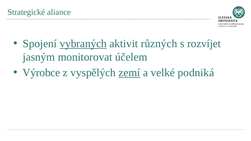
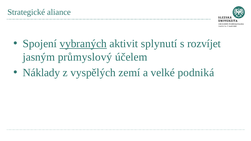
různých: různých -> splynutí (159, 44)
monitorovat: monitorovat -> průmyslový (85, 57)
Výrobce: Výrobce -> Náklady (41, 73)
zemí underline: present -> none (129, 73)
